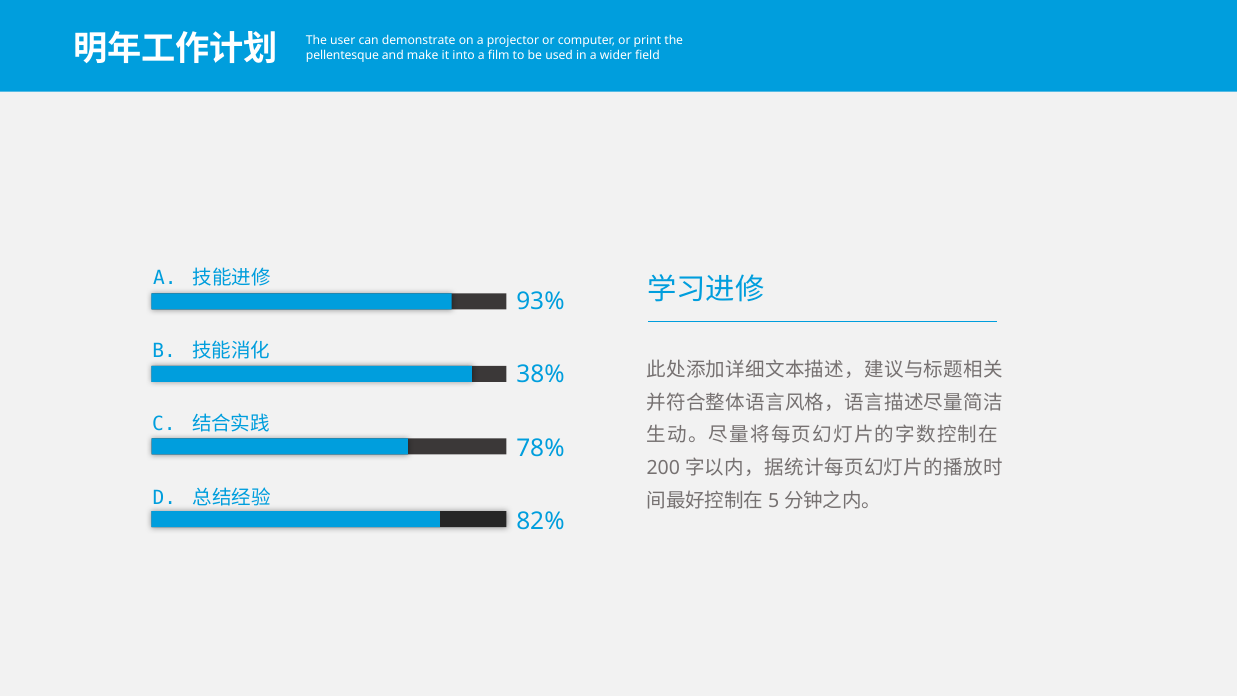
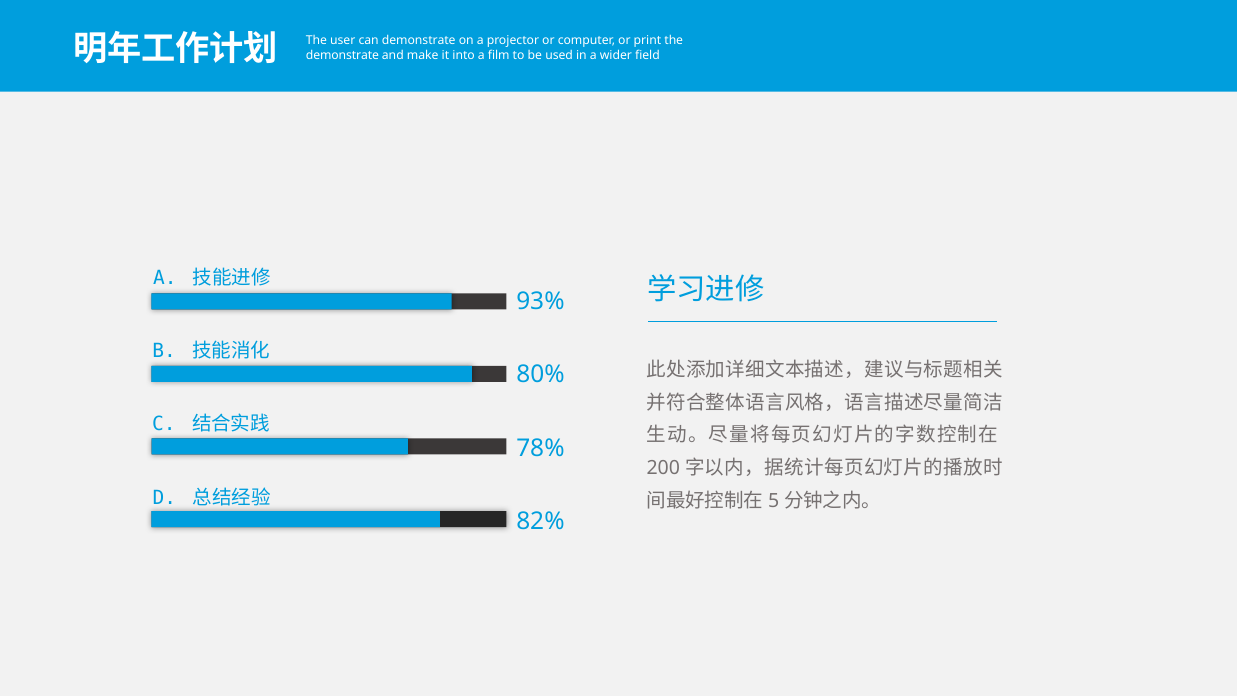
pellentesque: pellentesque -> demonstrate (342, 55)
38%: 38% -> 80% (540, 374)
